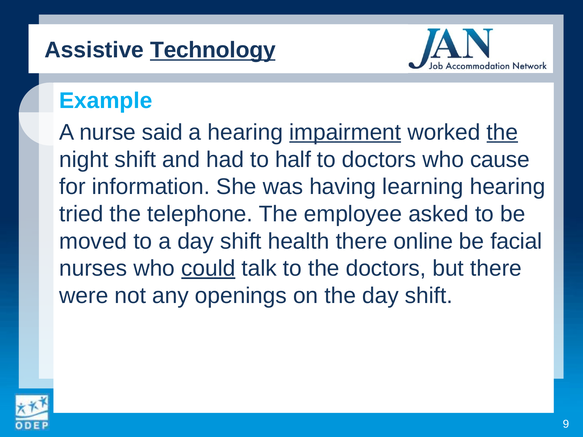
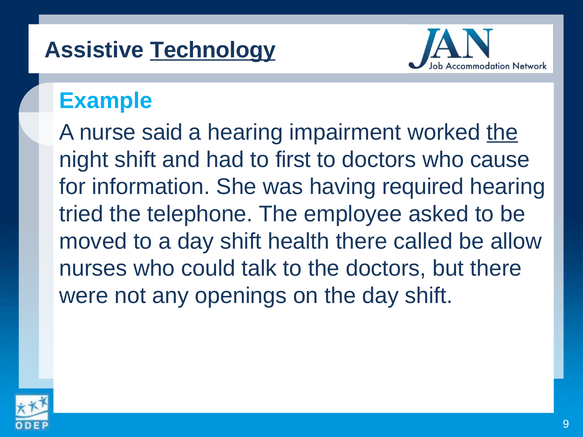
impairment underline: present -> none (345, 132)
half: half -> first (293, 160)
learning: learning -> required (423, 187)
online: online -> called (423, 241)
facial: facial -> allow (516, 241)
could underline: present -> none (208, 269)
